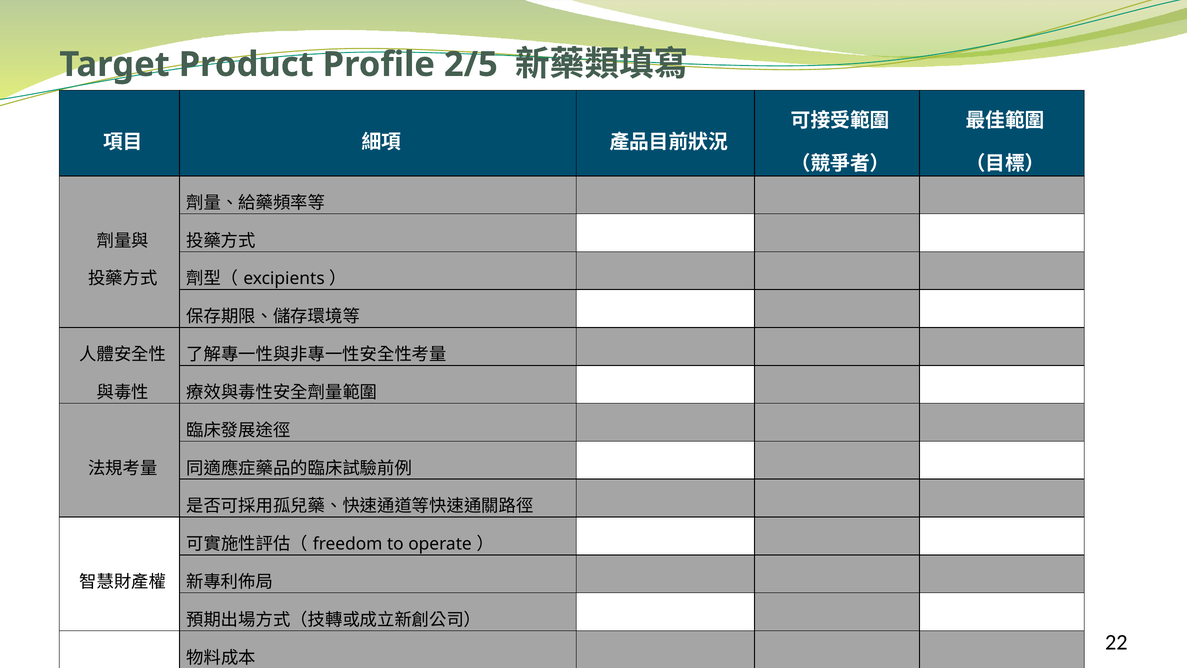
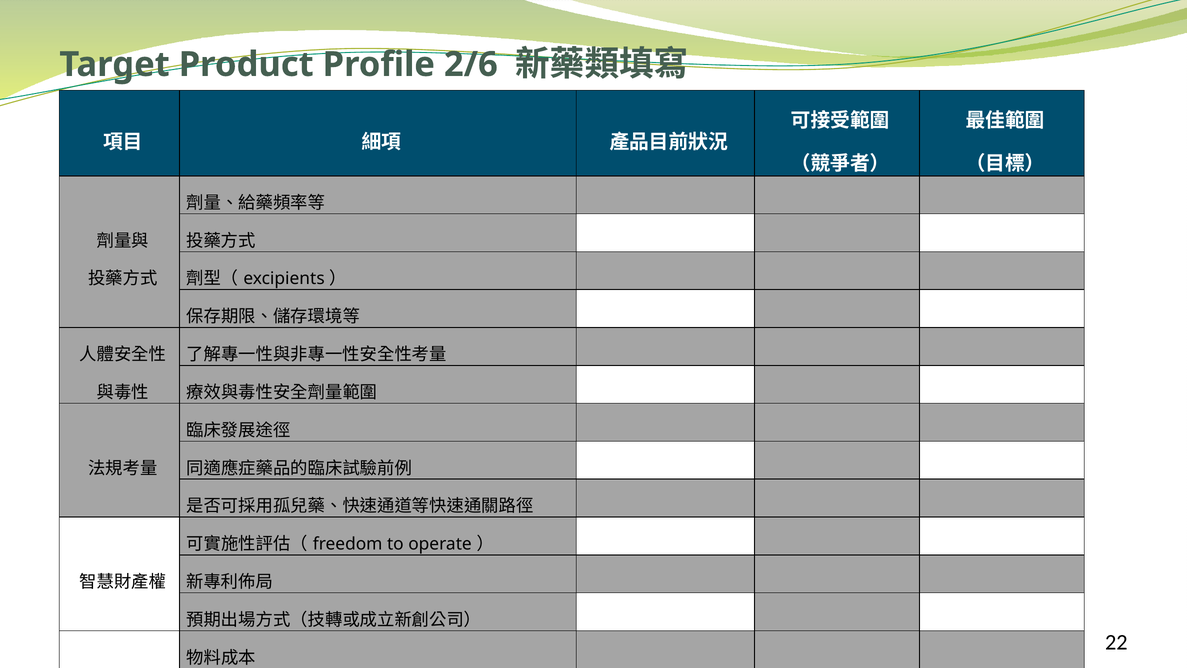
2/5: 2/5 -> 2/6 (471, 64)
